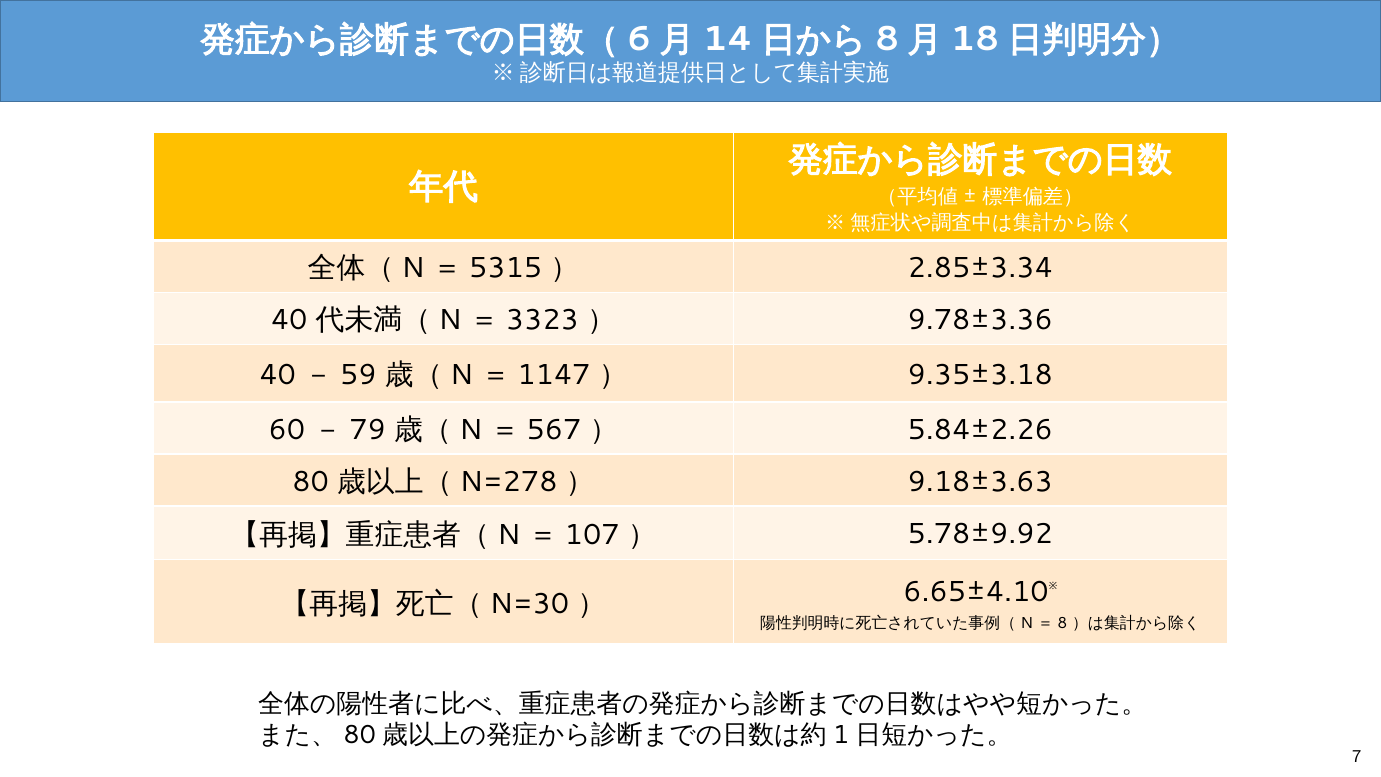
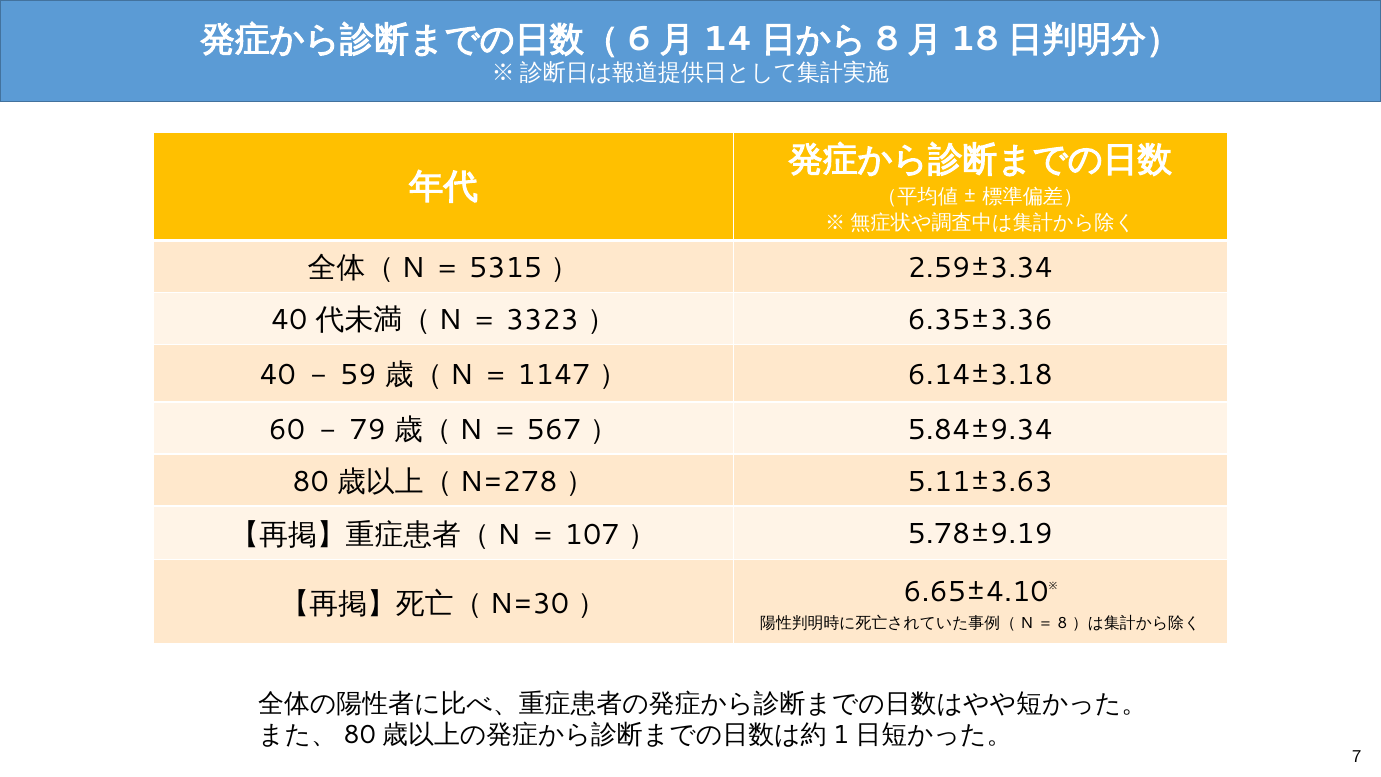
2.85±3.34: 2.85±3.34 -> 2.59±3.34 (980, 268)
9.78±3.36: 9.78±3.36 -> 6.35±3.36 (980, 320)
9.35±3.18: 9.35±3.18 -> 6.14±3.18 (980, 375)
5.84±2.26: 5.84±2.26 -> 5.84±9.34 (980, 430)
9.18±3.63: 9.18±3.63 -> 5.11±3.63 (980, 482)
5.78±9.92: 5.78±9.92 -> 5.78±9.19 (980, 534)
